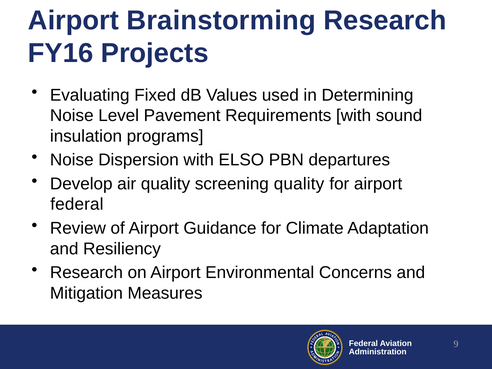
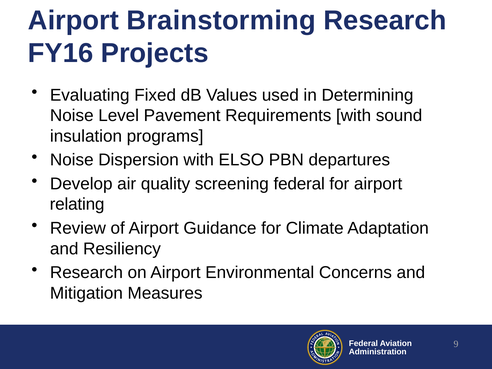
screening quality: quality -> federal (299, 184)
federal: federal -> relating (77, 204)
